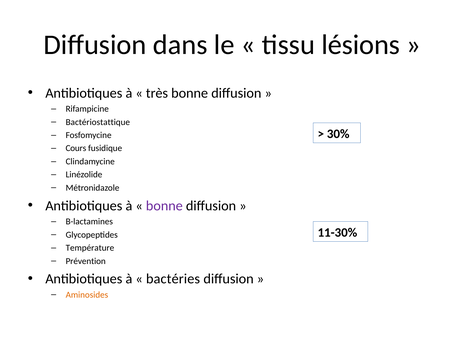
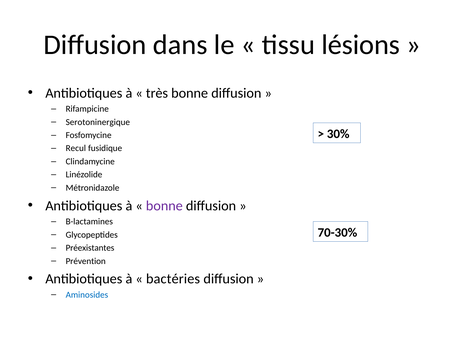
Bactériostattique: Bactériostattique -> Serotoninergique (98, 122)
Cours: Cours -> Recul (76, 149)
11-30%: 11-30% -> 70-30% (337, 233)
Température: Température -> Préexistantes (90, 248)
Aminosides colour: orange -> blue (87, 295)
